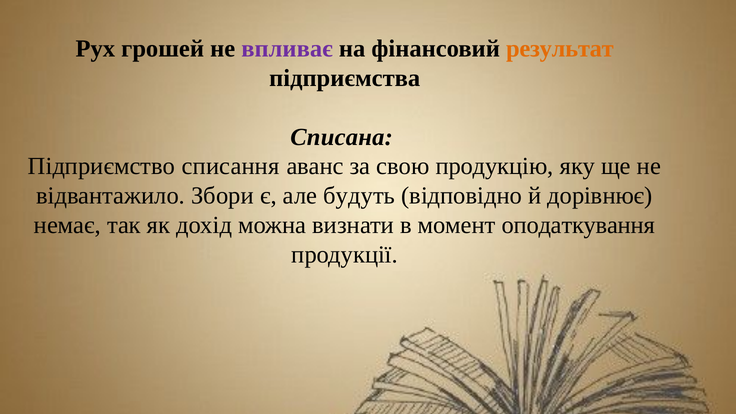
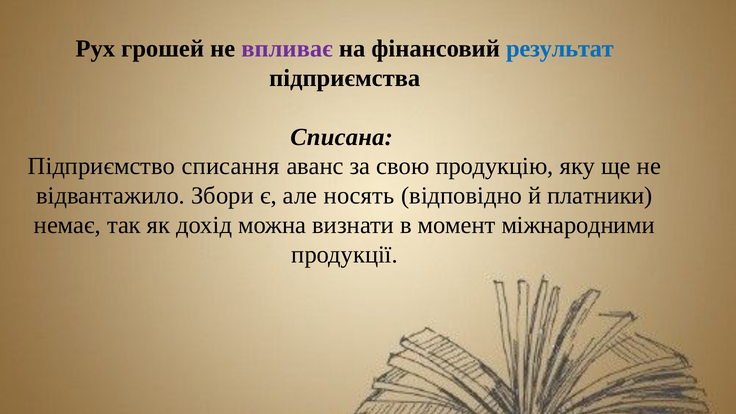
результат colour: orange -> blue (560, 49)
будуть: будуть -> носять (359, 196)
дорівнює: дорівнює -> платники (600, 196)
оподаткування: оподаткування -> міжнародними (578, 225)
